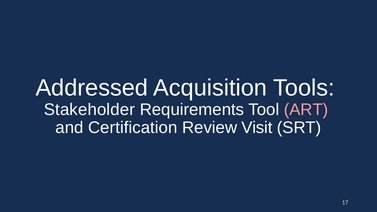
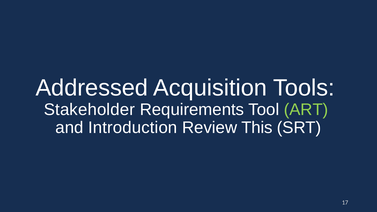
ART colour: pink -> light green (306, 110)
Certification: Certification -> Introduction (133, 128)
Visit: Visit -> This (257, 128)
